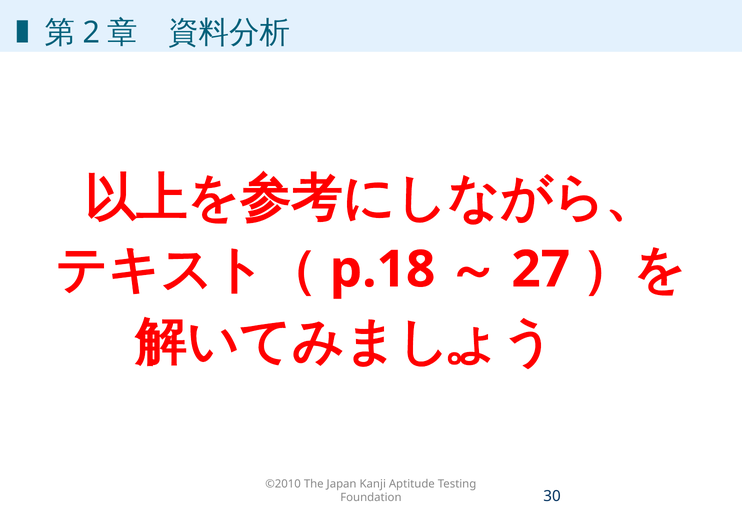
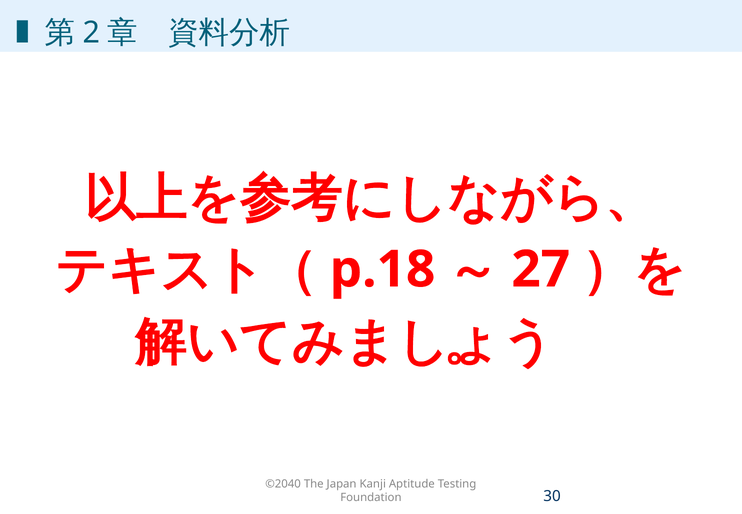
©2010: ©2010 -> ©2040 (283, 484)
